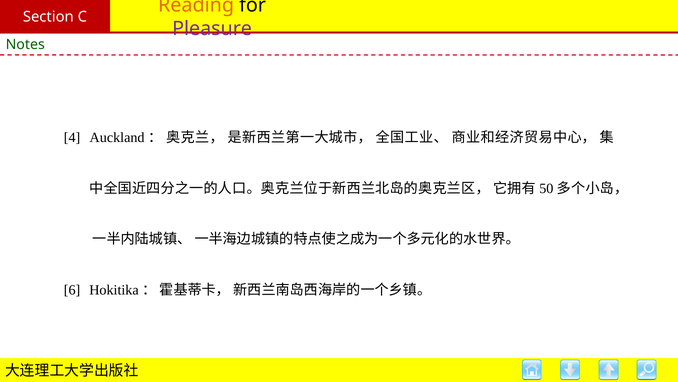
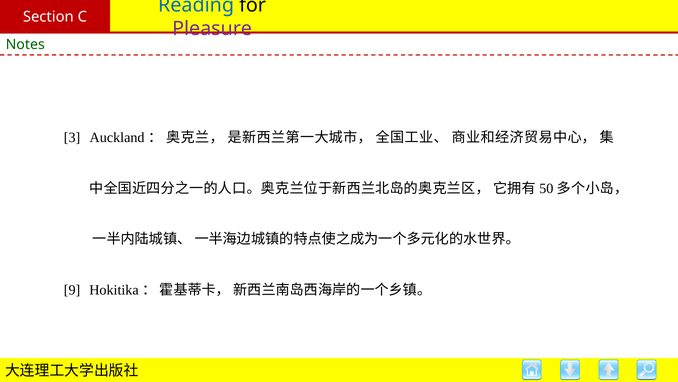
Reading colour: orange -> blue (196, 5)
4: 4 -> 3 (72, 137)
6: 6 -> 9 (72, 290)
